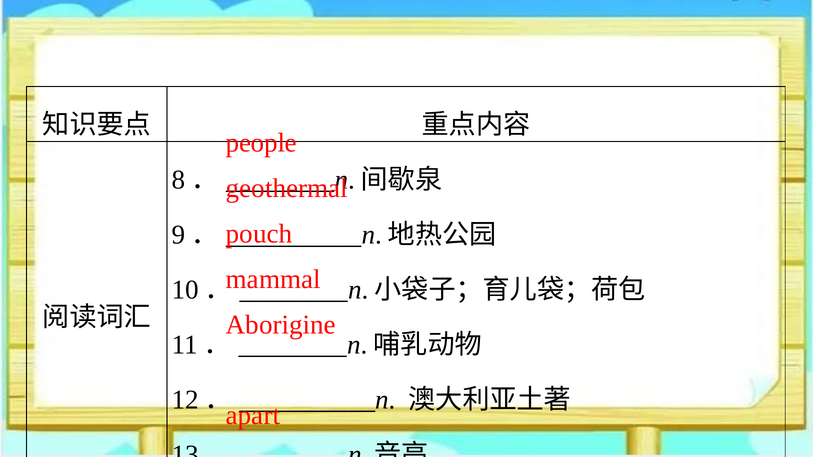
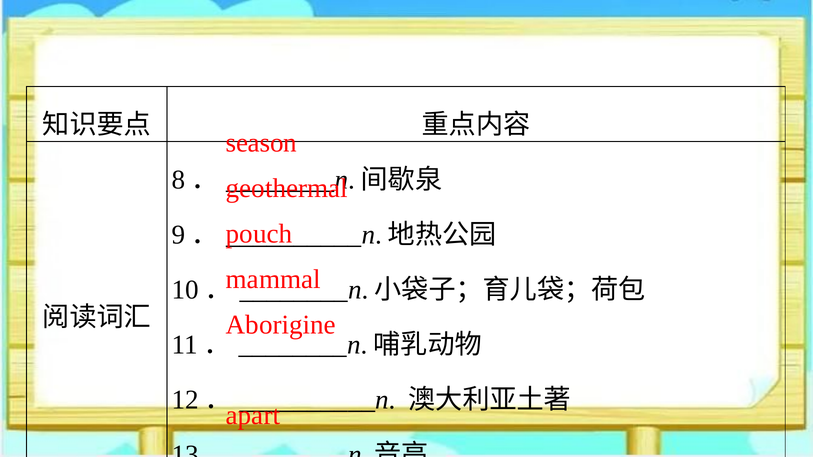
people: people -> season (261, 143)
